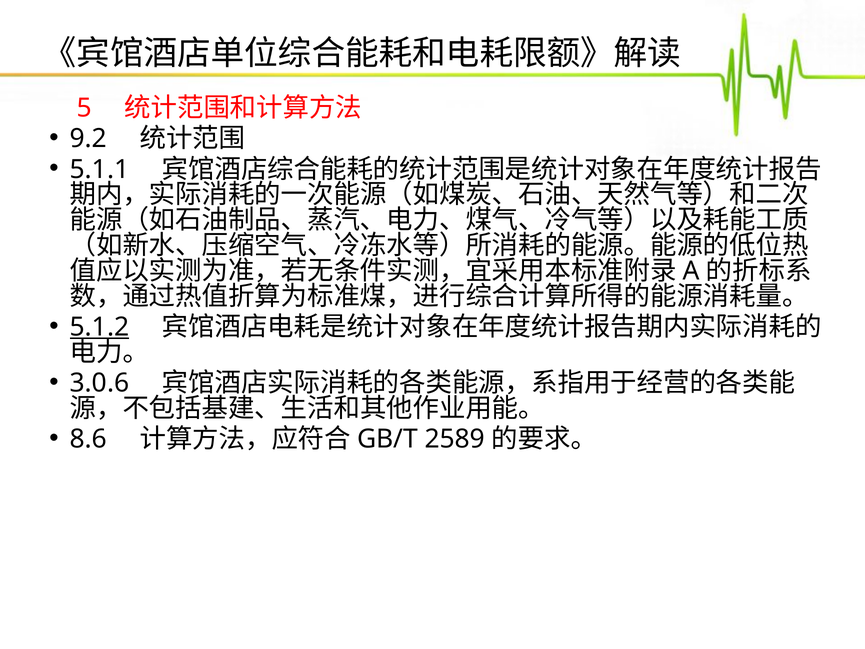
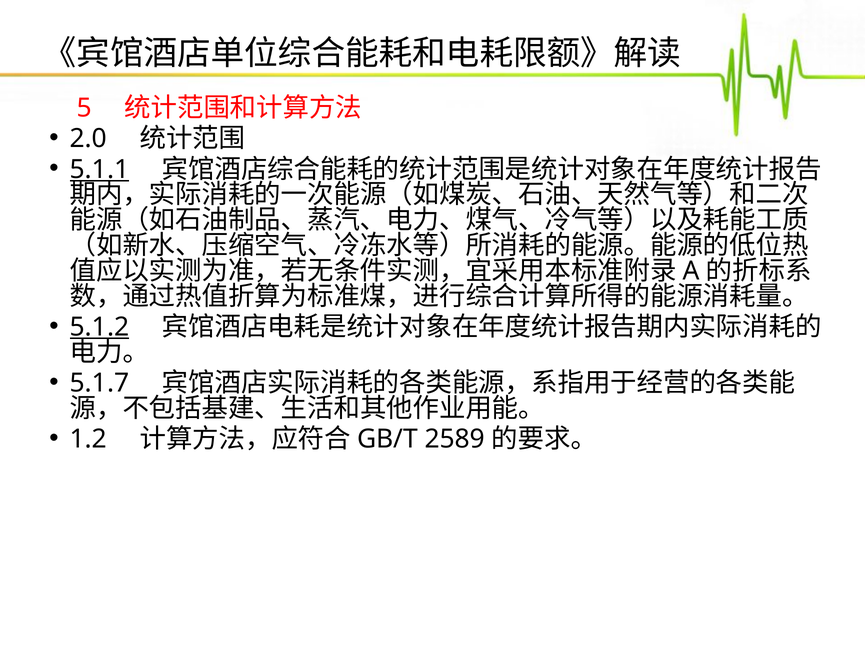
9.2: 9.2 -> 2.0 (88, 139)
5.1.1 underline: none -> present (99, 169)
3.0.6: 3.0.6 -> 5.1.7 (99, 383)
8.6: 8.6 -> 1.2 (88, 439)
